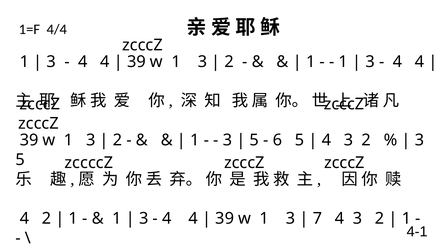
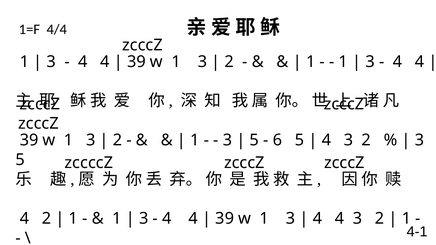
7: 7 -> 4 (317, 219)
